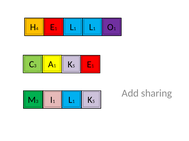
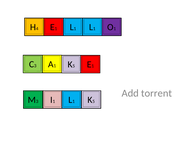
sharing: sharing -> torrent (157, 94)
